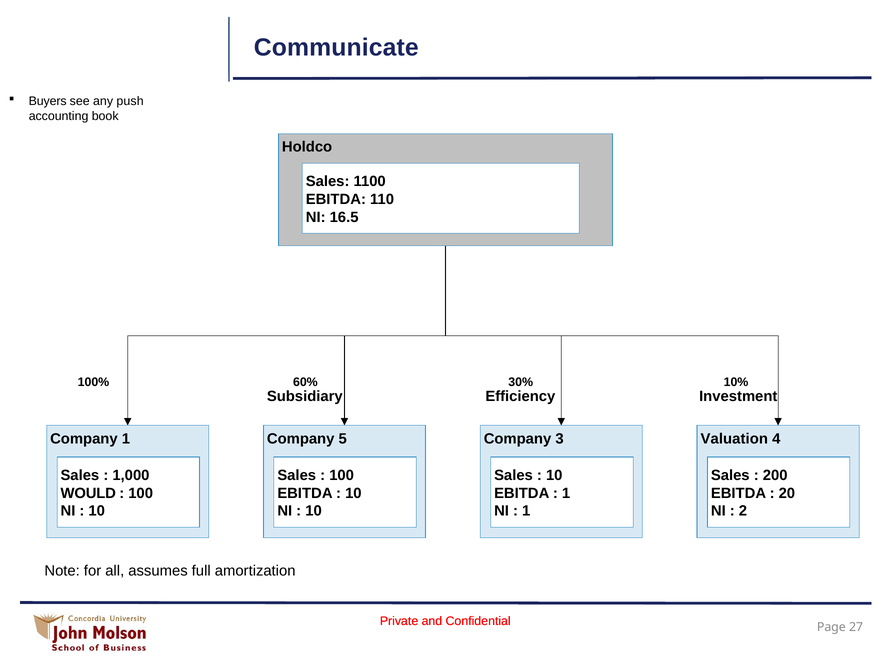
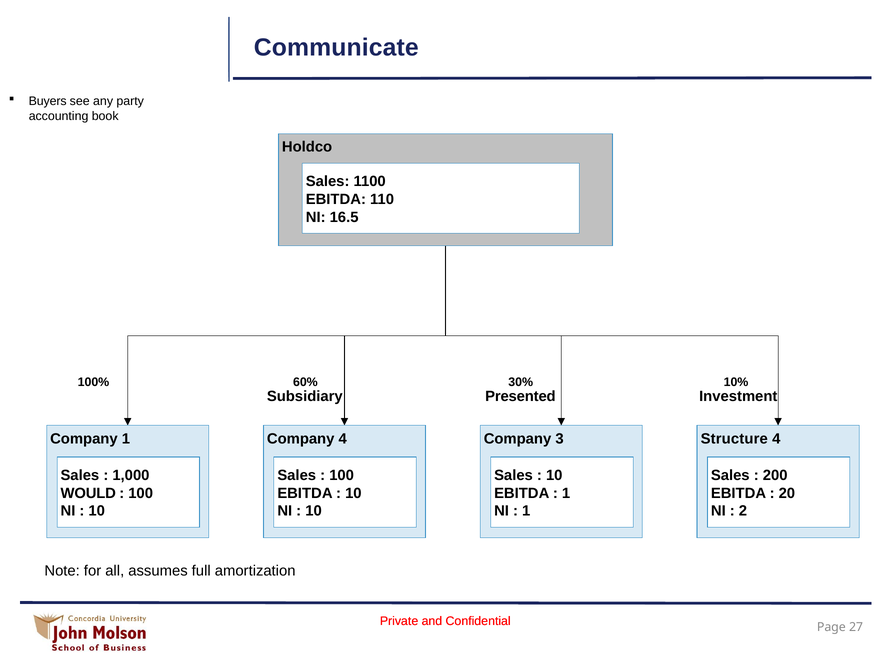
push: push -> party (130, 101)
Efficiency: Efficiency -> Presented (520, 396)
Company 5: 5 -> 4 (343, 439)
Valuation: Valuation -> Structure (734, 439)
